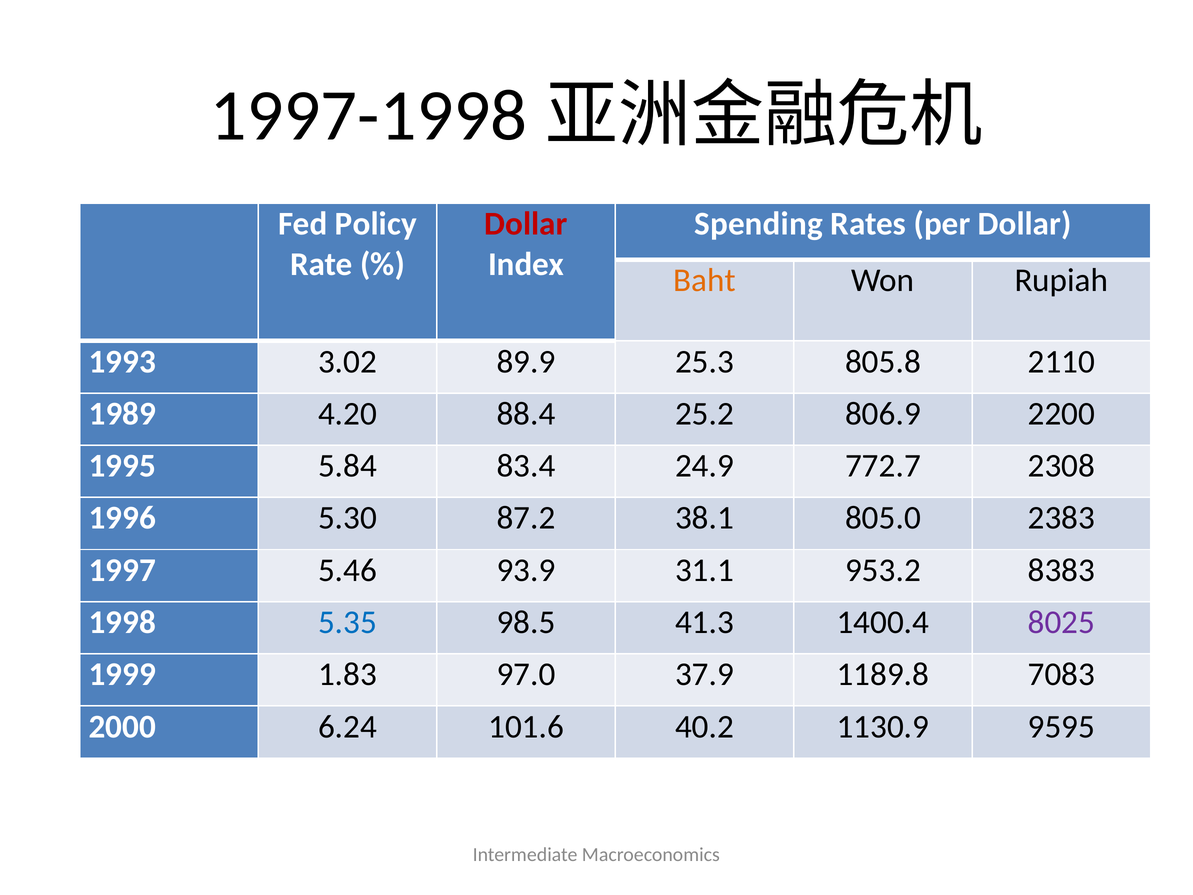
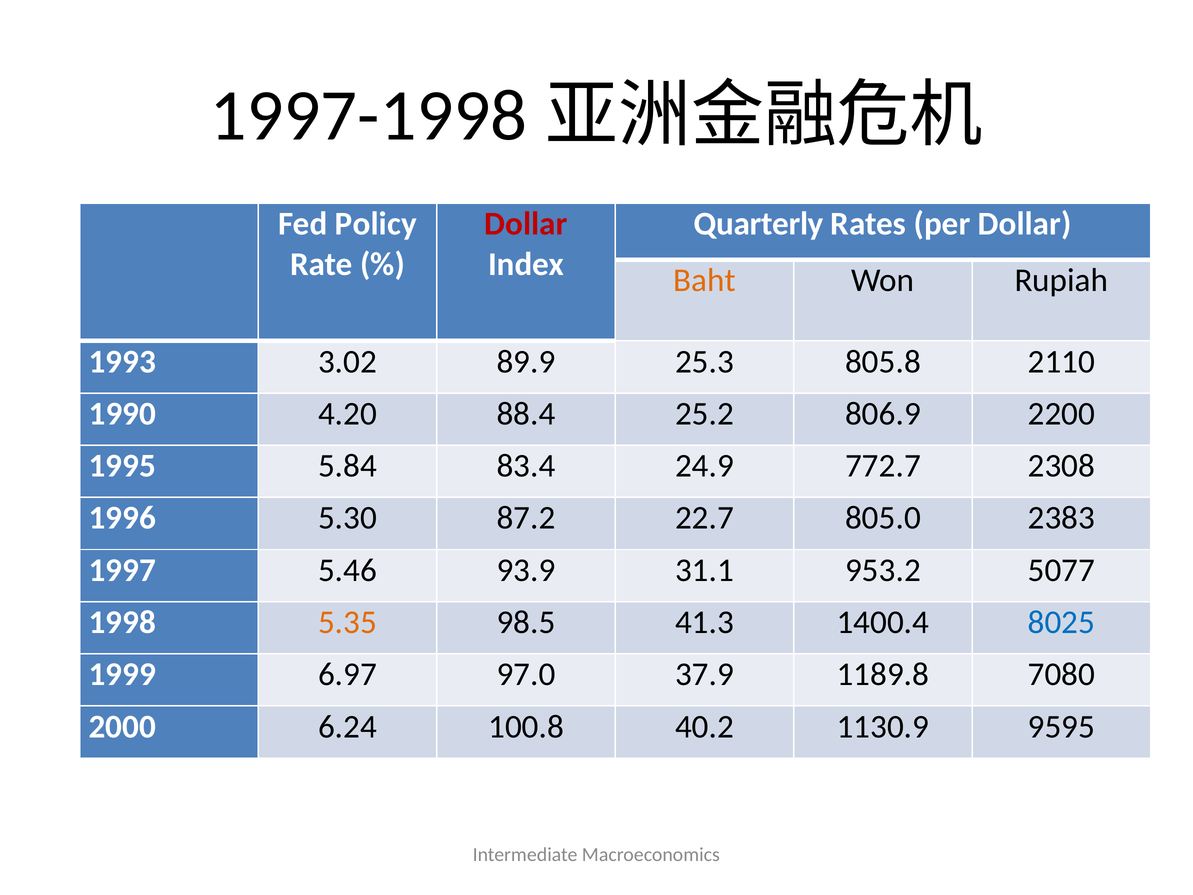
Spending: Spending -> Quarterly (759, 224)
1989: 1989 -> 1990 (122, 414)
38.1: 38.1 -> 22.7 (704, 518)
8383: 8383 -> 5077 (1061, 570)
5.35 colour: blue -> orange (347, 622)
8025 colour: purple -> blue (1061, 622)
1.83: 1.83 -> 6.97 (347, 674)
7083: 7083 -> 7080 (1061, 674)
101.6: 101.6 -> 100.8 (526, 726)
